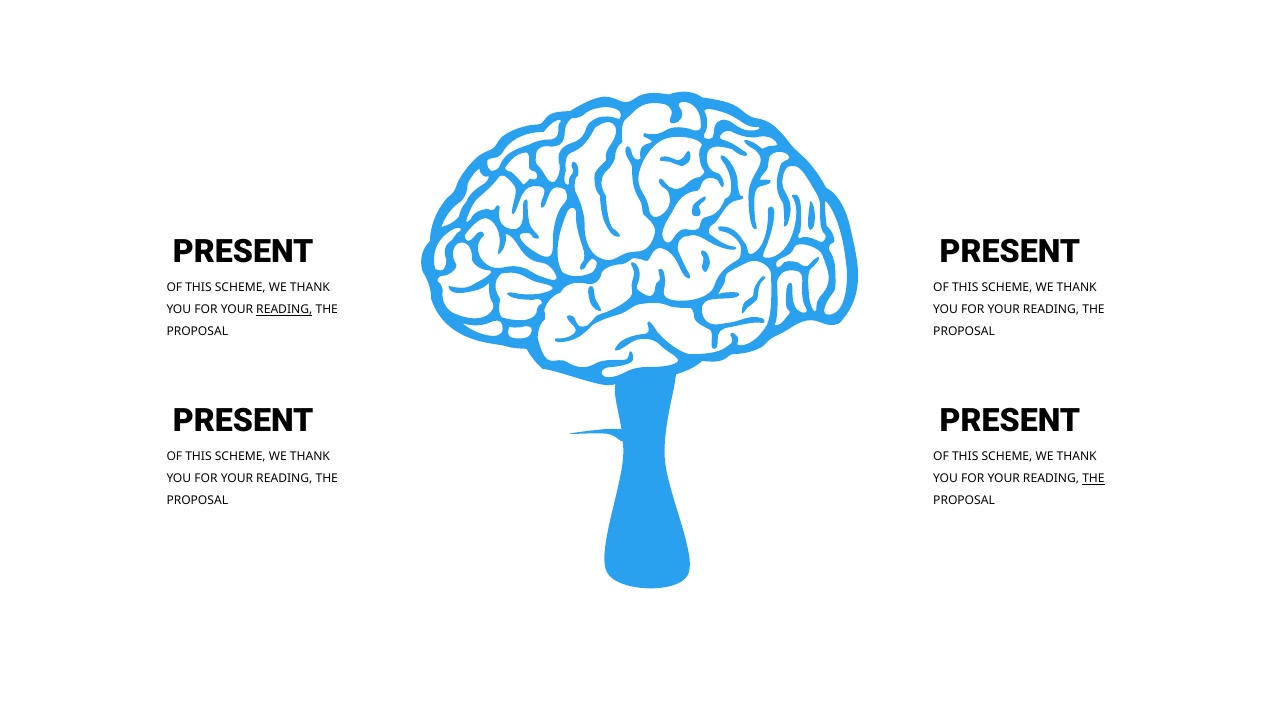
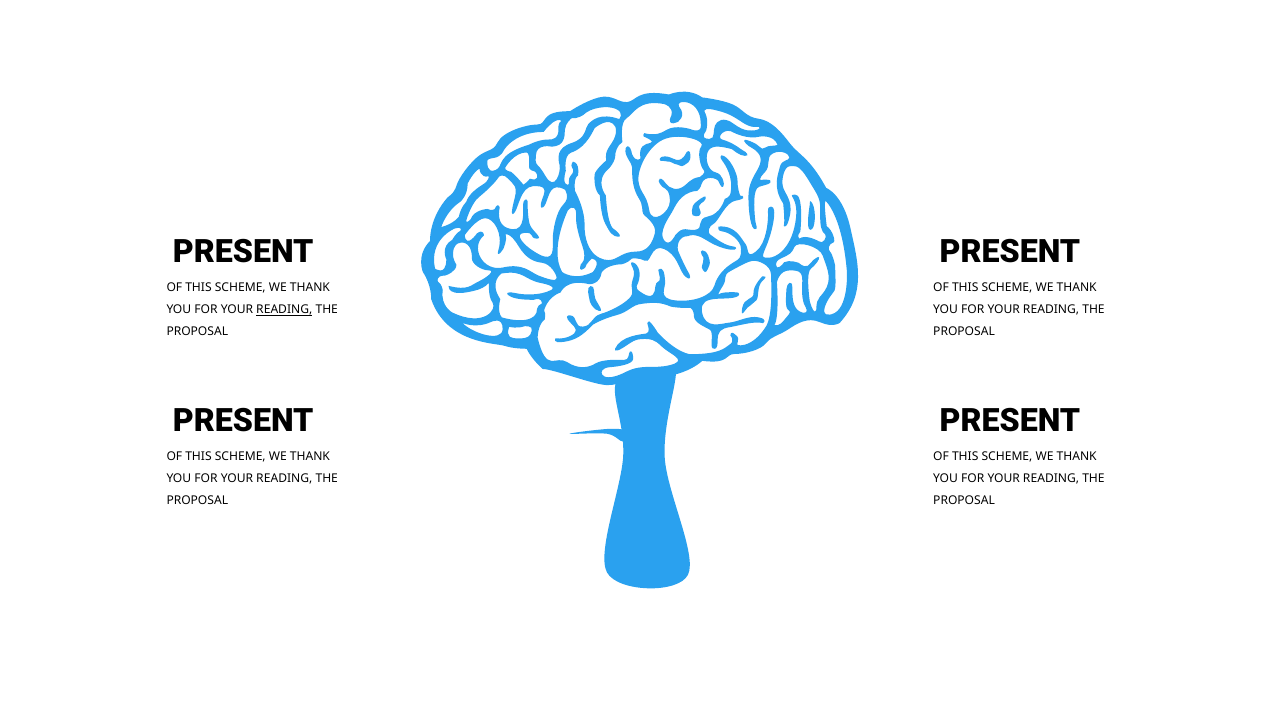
THE underline: present -> none (1093, 479)
